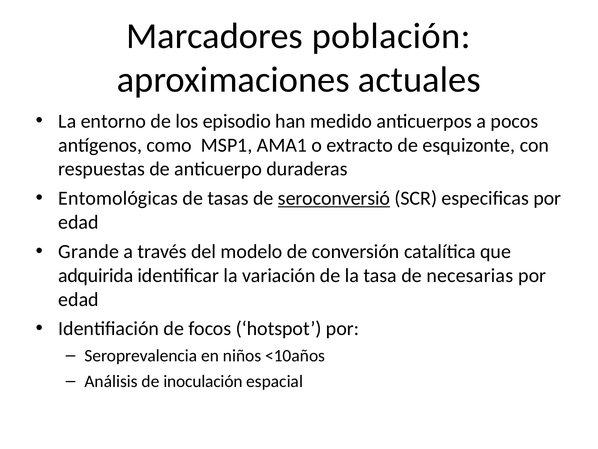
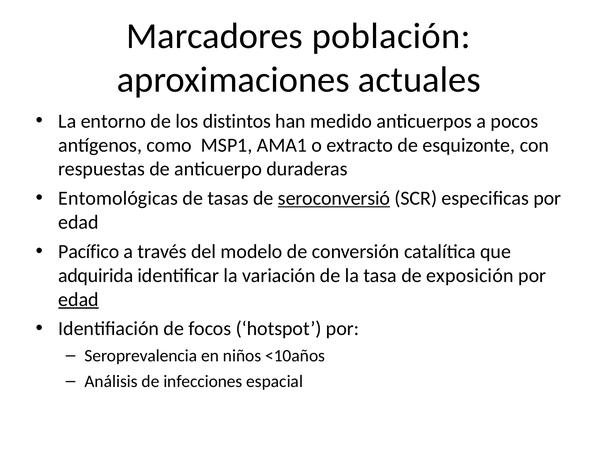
episodio: episodio -> distintos (237, 121)
Grande: Grande -> Pacífico (89, 251)
necesarias: necesarias -> exposición (470, 275)
edad underline: none -> present (79, 299)
inoculación: inoculación -> infecciones (203, 381)
